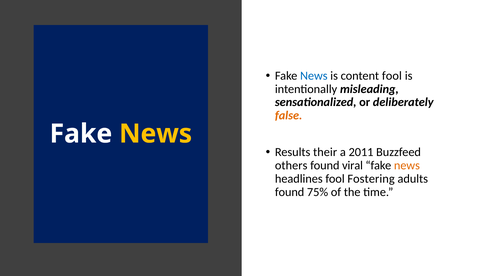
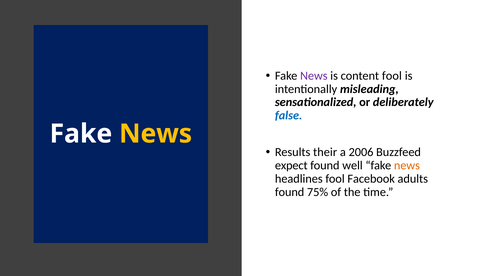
News colour: blue -> purple (314, 76)
false colour: orange -> blue (289, 115)
2011: 2011 -> 2006 (361, 152)
others: others -> expect (291, 165)
viral: viral -> well (352, 165)
Fostering: Fostering -> Facebook (371, 178)
